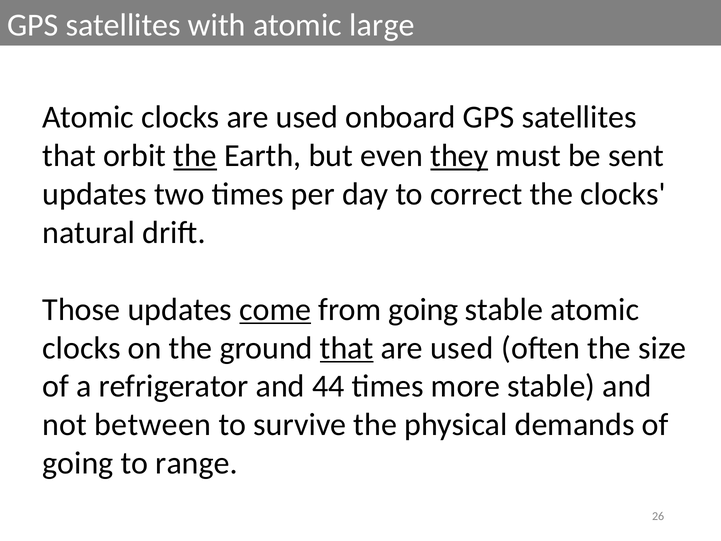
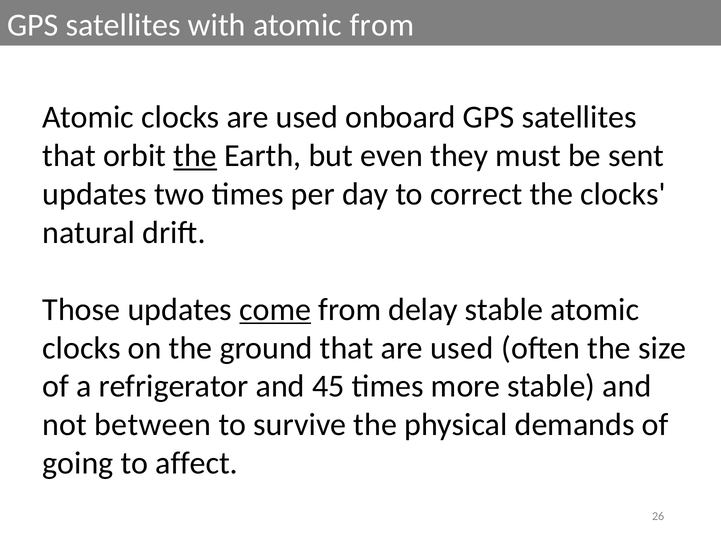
atomic large: large -> from (382, 25)
they underline: present -> none (459, 155)
from going: going -> delay (423, 309)
that underline: present -> none (347, 348)
44: 44 -> 45 (328, 386)
range: range -> affect (197, 463)
